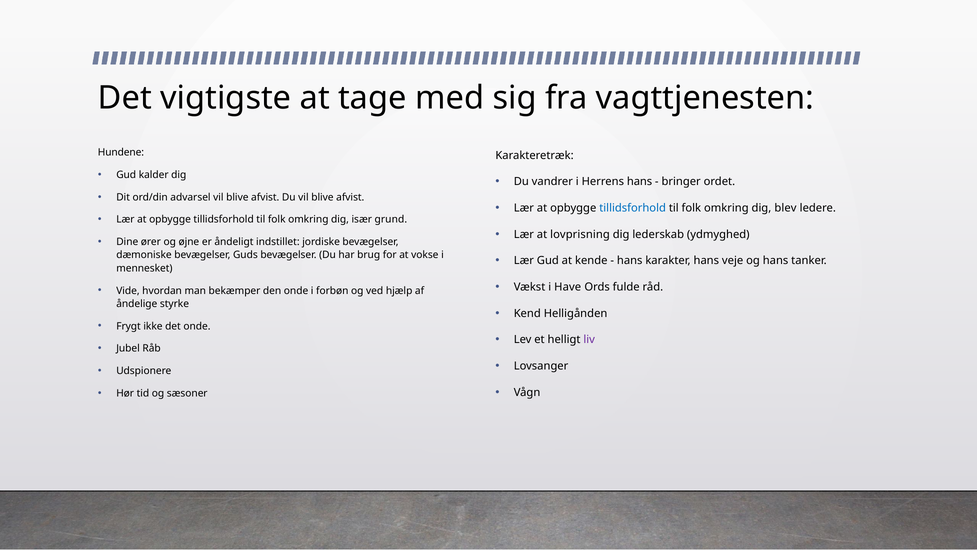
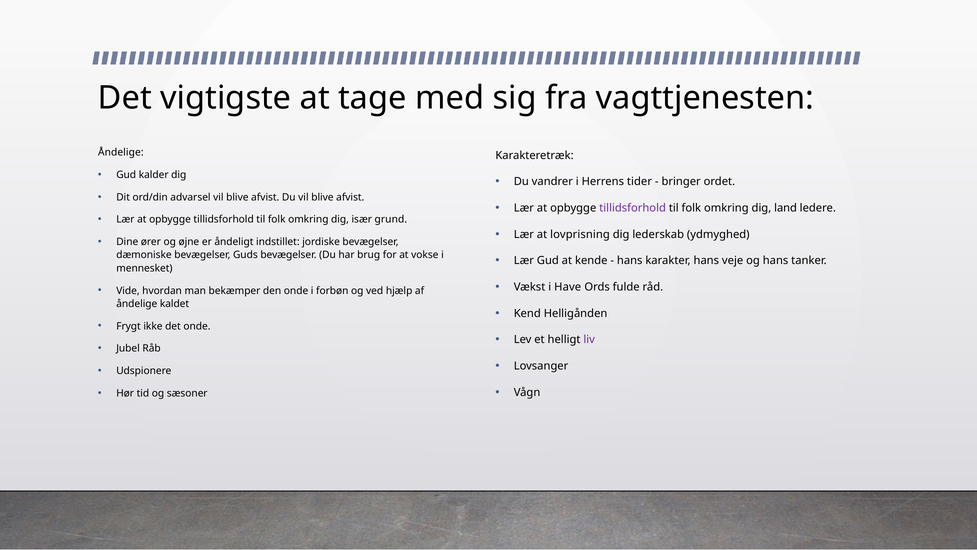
Hundene: Hundene -> Åndelige (121, 152)
Herrens hans: hans -> tider (639, 182)
tillidsforhold colour: blue -> purple (633, 208)
blev: blev -> land (786, 208)
styrke: styrke -> kaldet (174, 304)
